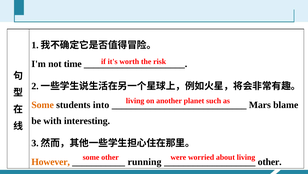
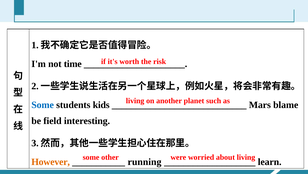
Some colour: orange -> blue (43, 104)
into: into -> kids (101, 104)
with: with -> field (52, 120)
other: other -> learn (270, 161)
